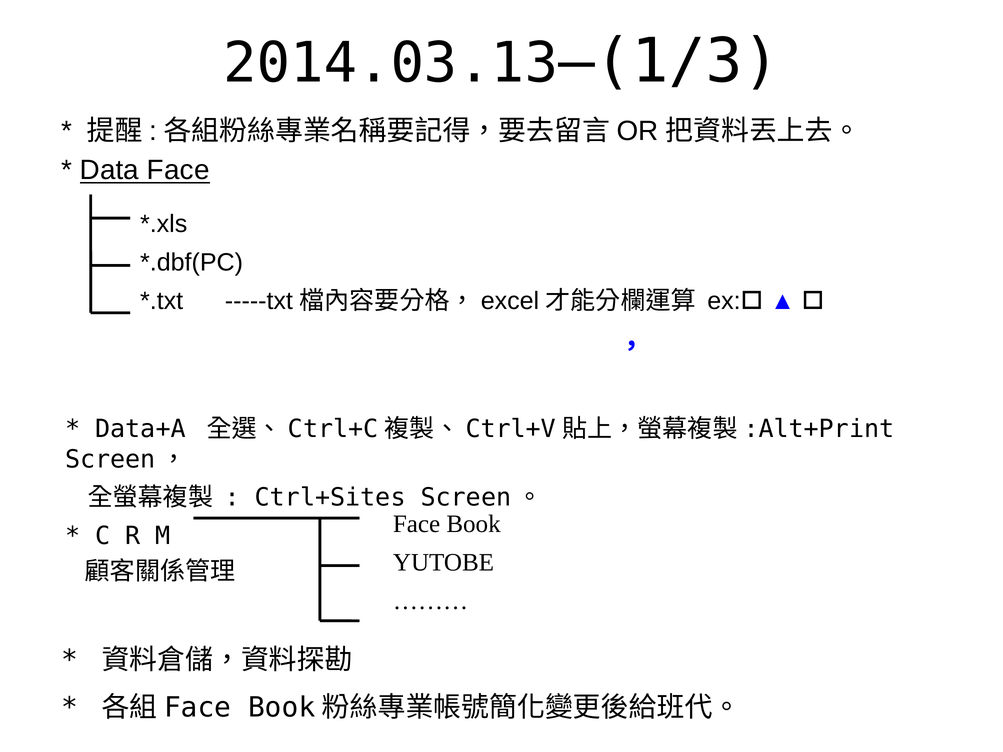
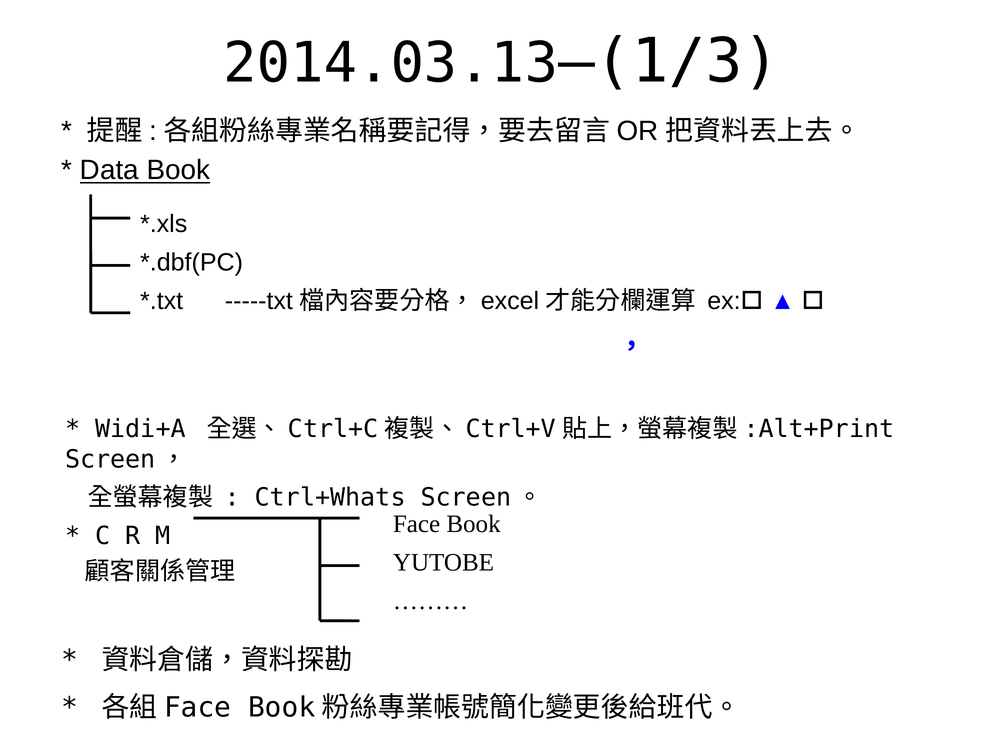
Data Face: Face -> Book (178, 170)
Data+A: Data+A -> Widi+A (140, 429)
Ctrl+Sites: Ctrl+Sites -> Ctrl+Whats (330, 498)
